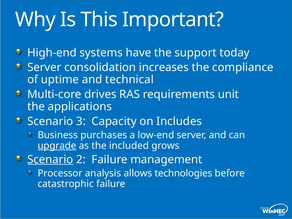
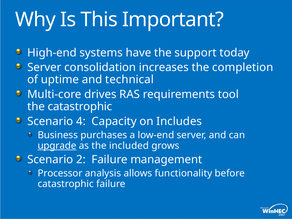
compliance: compliance -> completion (243, 67)
unit: unit -> tool (228, 94)
the applications: applications -> catastrophic (80, 107)
3: 3 -> 4 (81, 121)
Scenario underline: present -> none (50, 159)
technologies: technologies -> functionality (183, 173)
